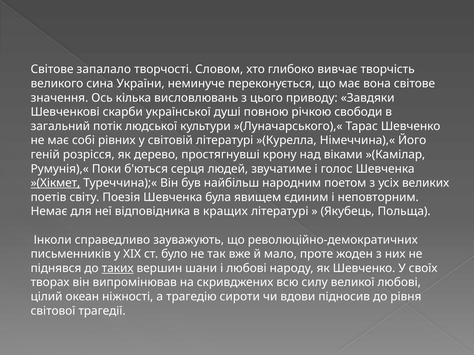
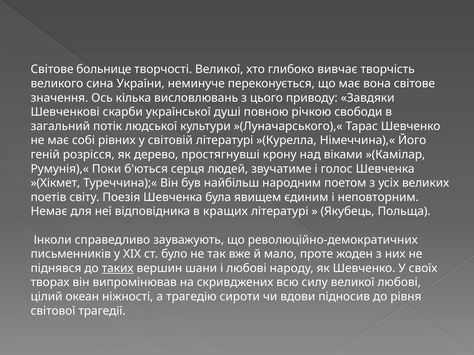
запалало: запалало -> больнице (104, 70)
творчості Словом: Словом -> Великої (219, 70)
»(Хікмет underline: present -> none (55, 183)
